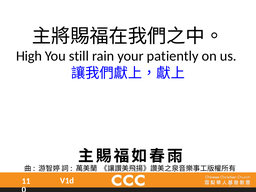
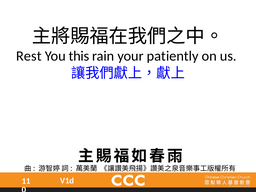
High: High -> Rest (29, 56)
still: still -> this (79, 56)
